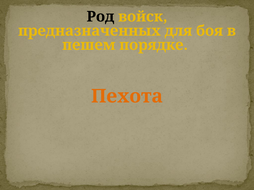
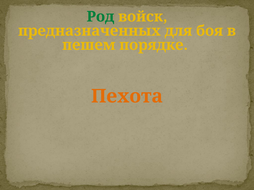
Род colour: black -> green (100, 17)
